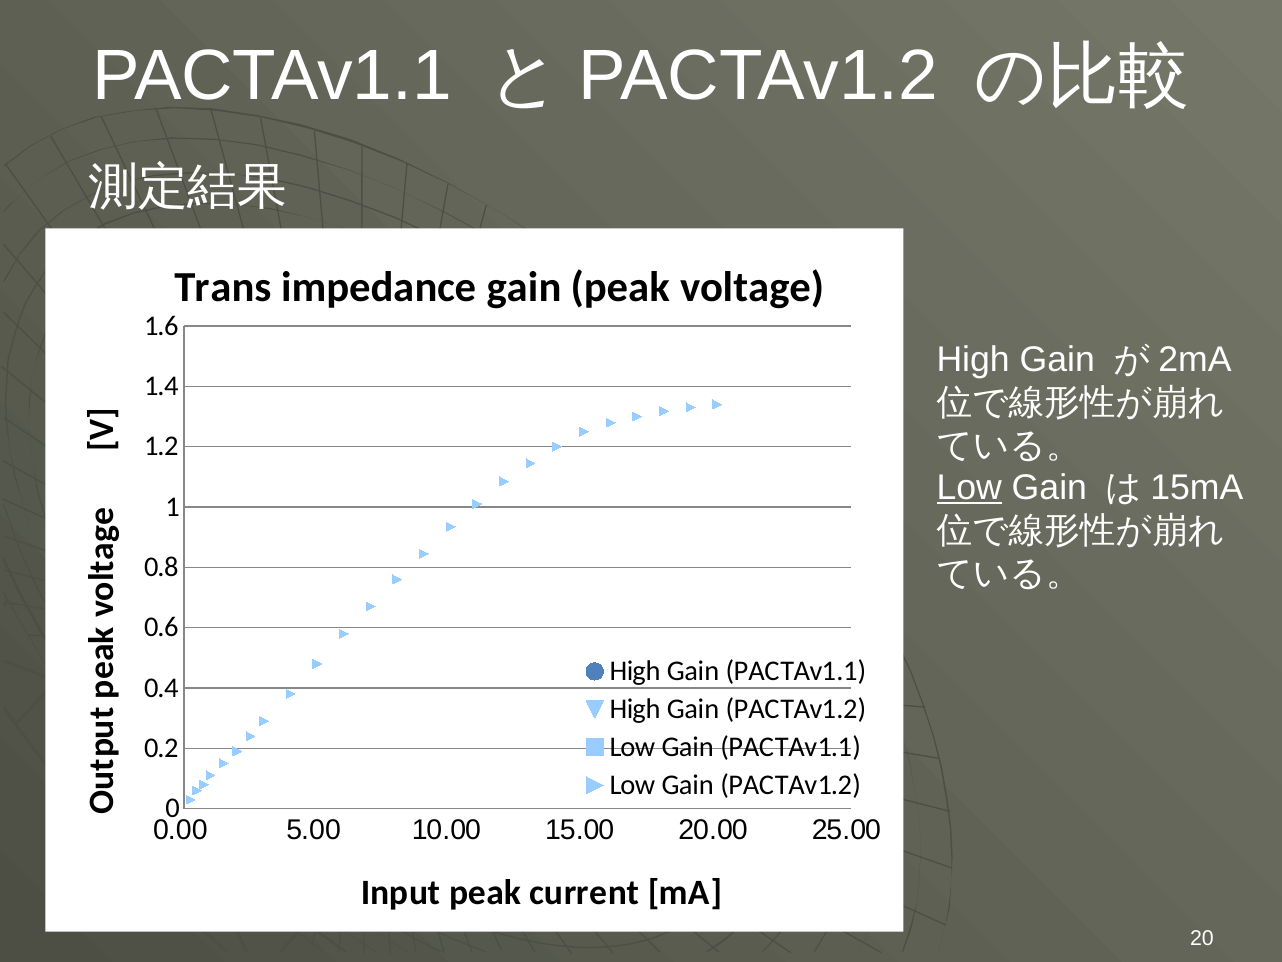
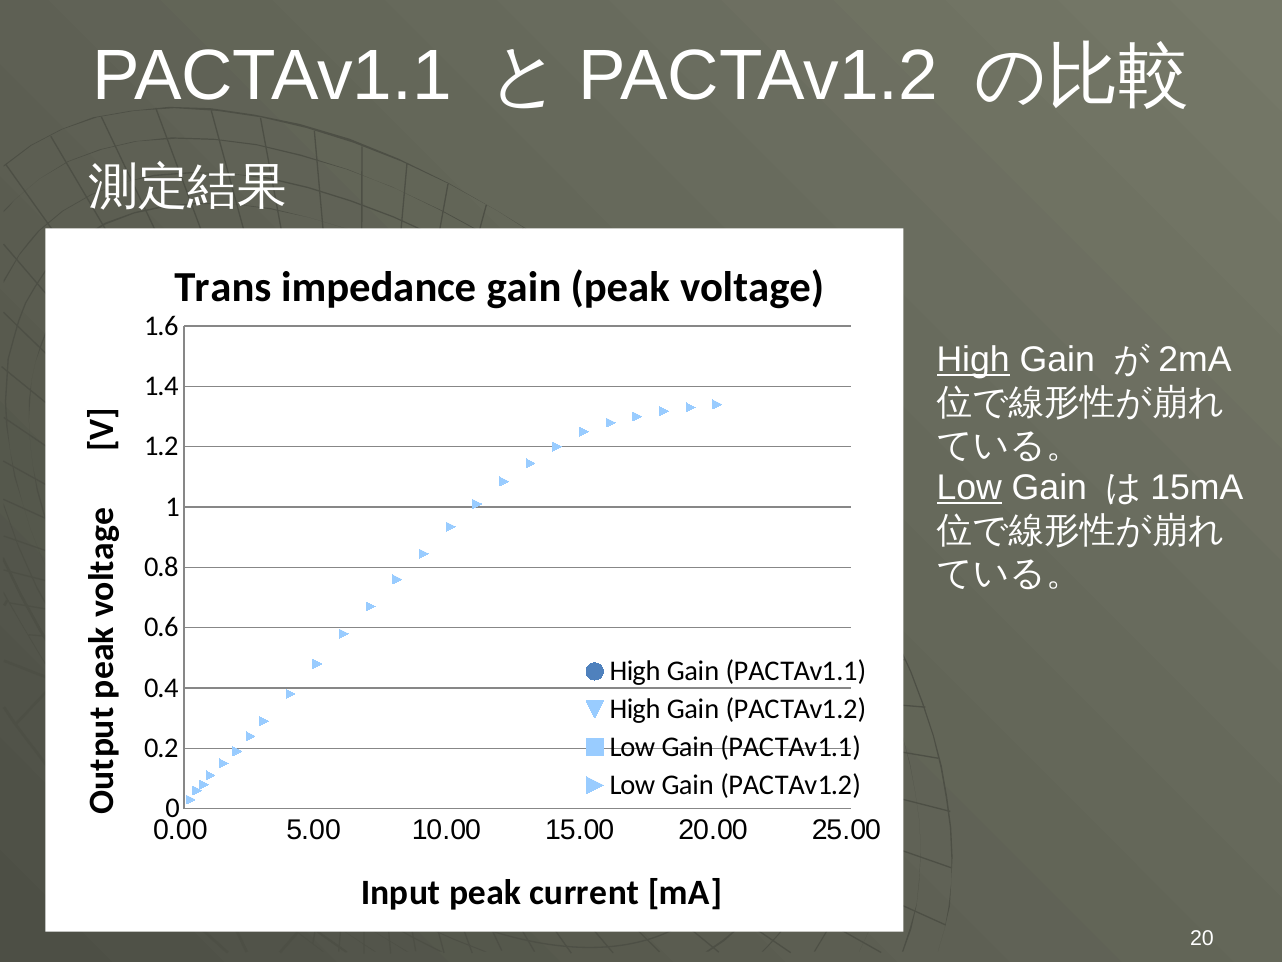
High underline: none -> present (973, 360)
